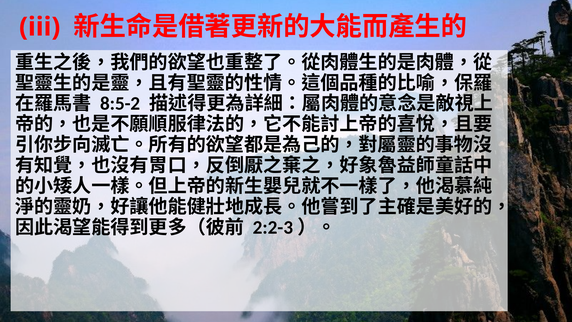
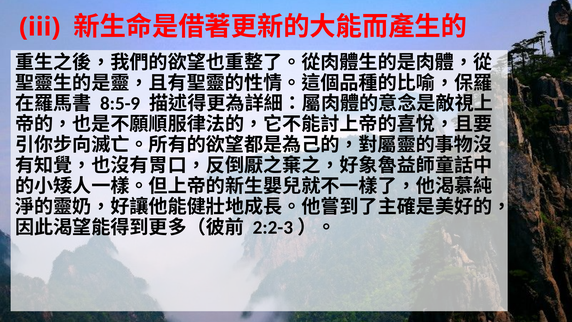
8:5-2: 8:5-2 -> 8:5-9 (120, 104)
